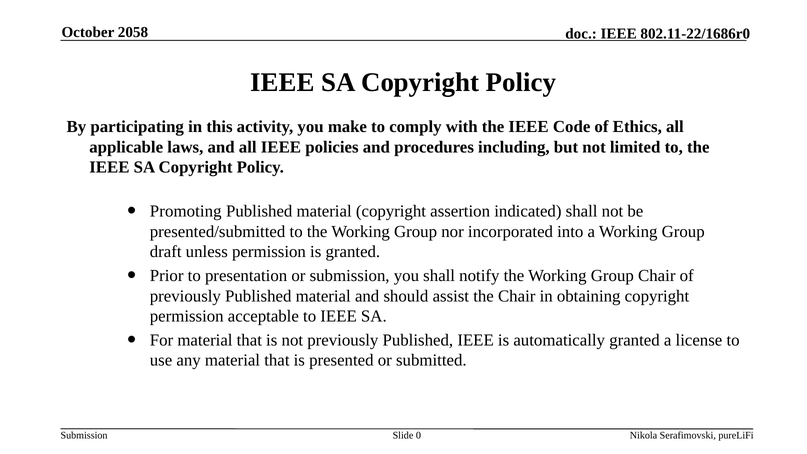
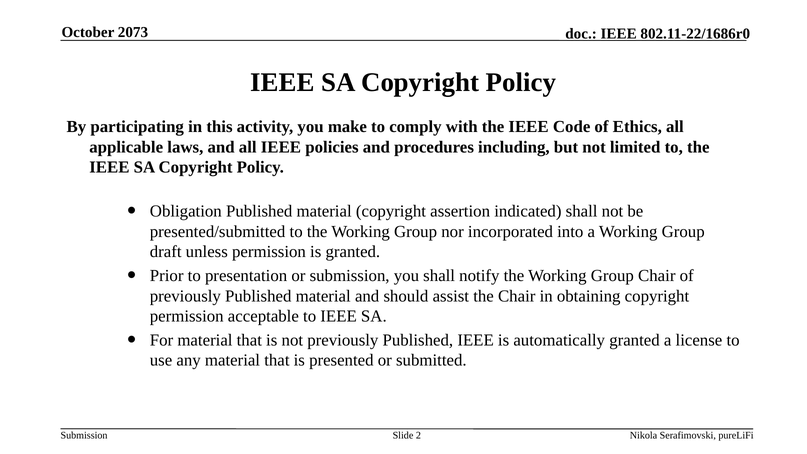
2058: 2058 -> 2073 (133, 32)
Promoting: Promoting -> Obligation (186, 211)
0: 0 -> 2 (418, 435)
